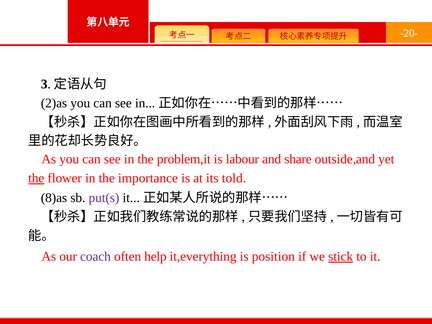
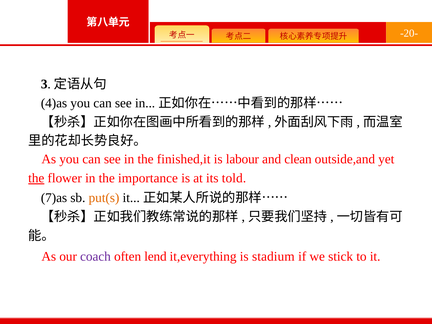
2)as: 2)as -> 4)as (54, 103)
problem,it: problem,it -> finished,it (184, 159)
share: share -> clean (298, 159)
8)as: 8)as -> 7)as (54, 198)
put(s colour: purple -> orange (104, 198)
help: help -> lend (155, 256)
position: position -> stadium (273, 256)
stick underline: present -> none (341, 256)
